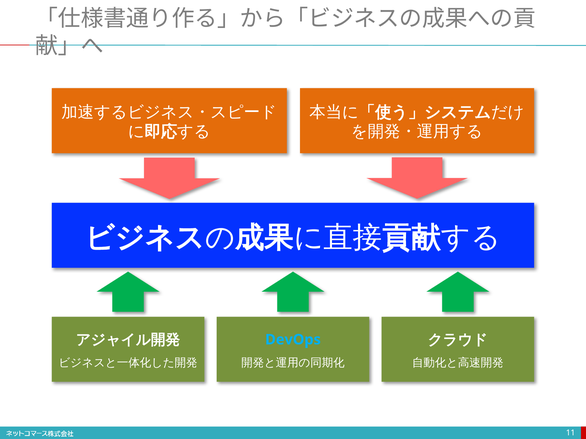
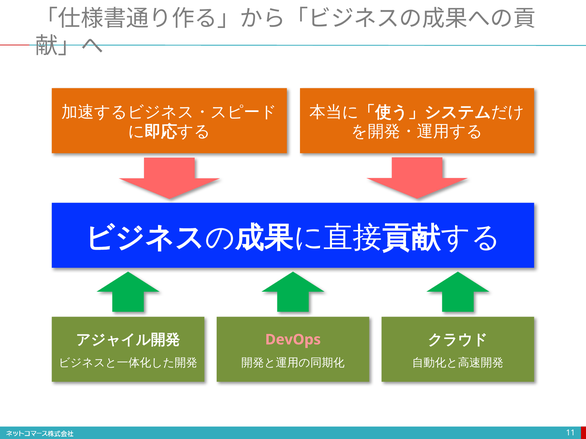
DevOps colour: light blue -> pink (293, 340)
